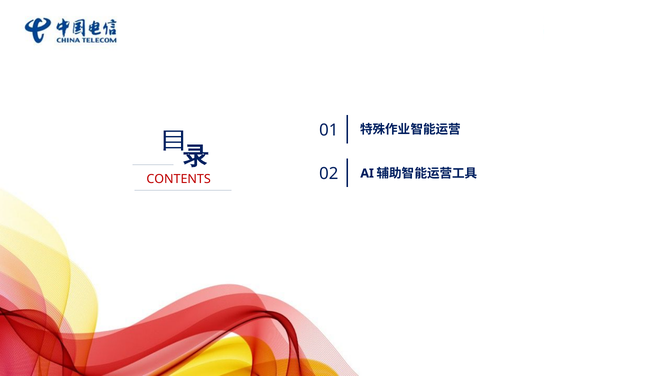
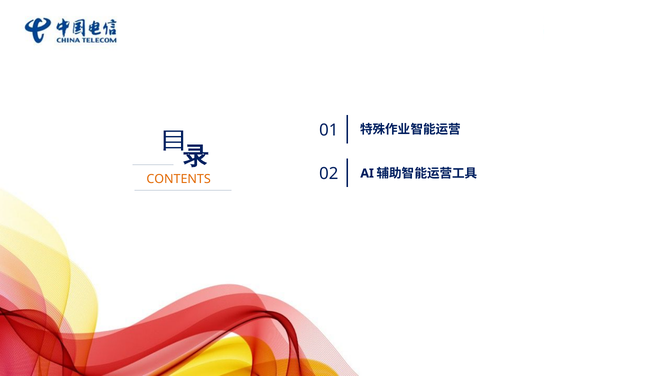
CONTENTS colour: red -> orange (179, 179)
